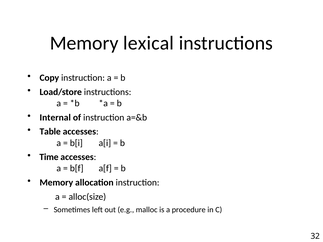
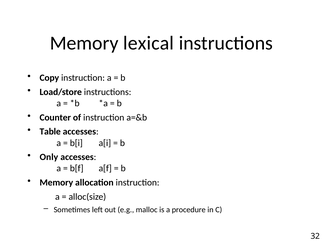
Internal: Internal -> Counter (55, 118)
Time: Time -> Only (49, 157)
